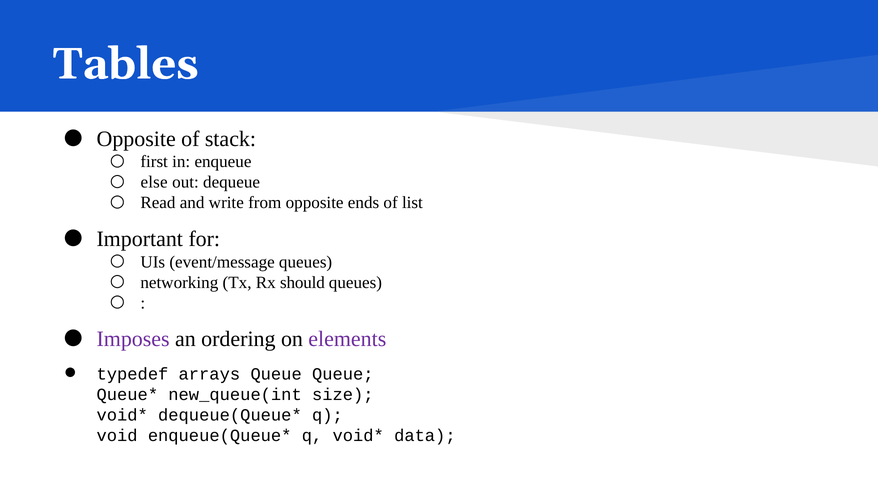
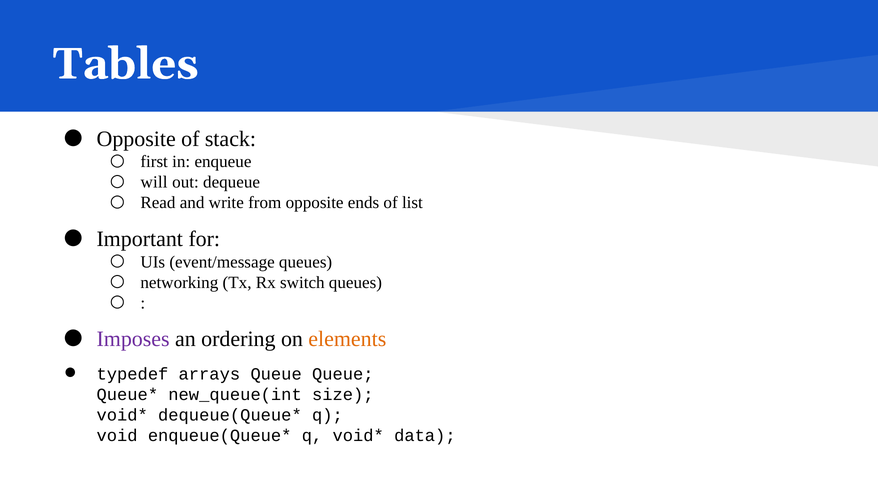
else: else -> will (154, 182)
should: should -> switch (302, 282)
elements colour: purple -> orange (347, 339)
